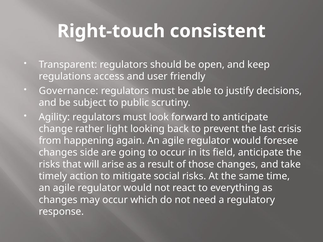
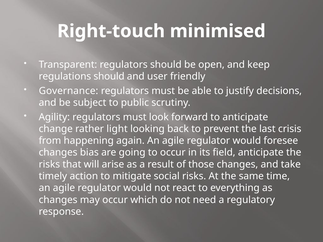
consistent: consistent -> minimised (218, 31)
regulations access: access -> should (109, 77)
side: side -> bias (89, 153)
